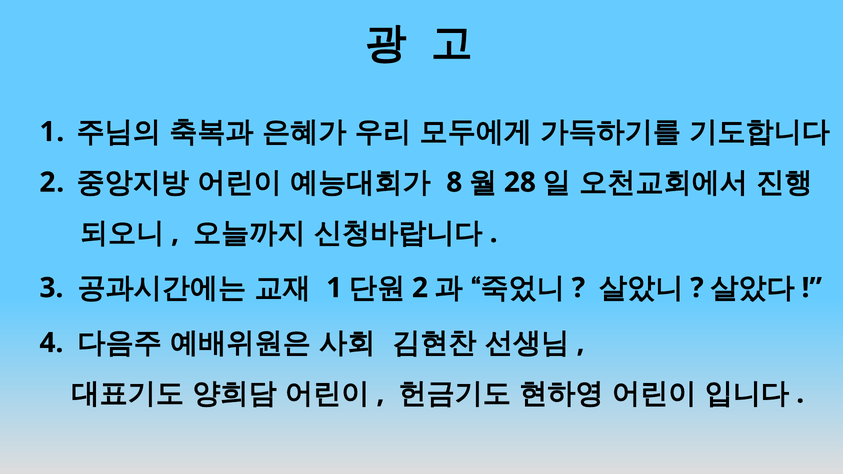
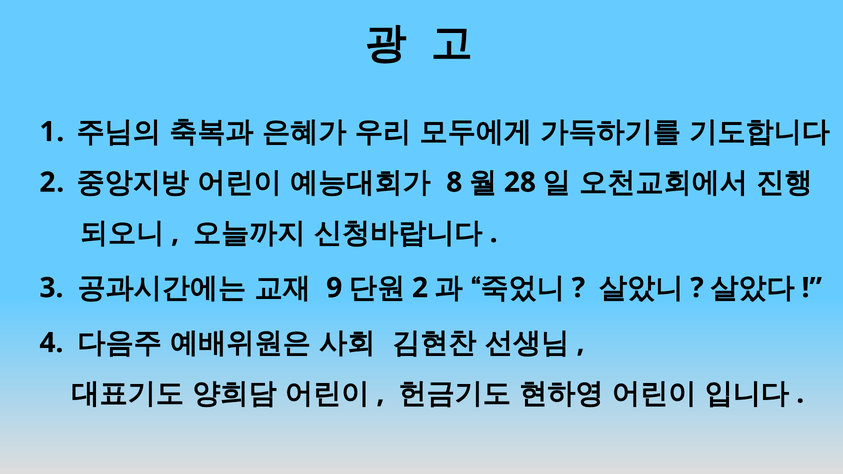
1: 1 -> 9 (334, 288)
